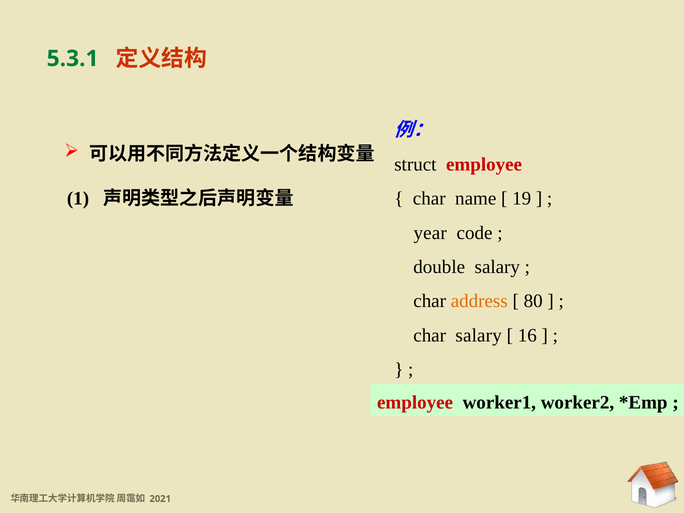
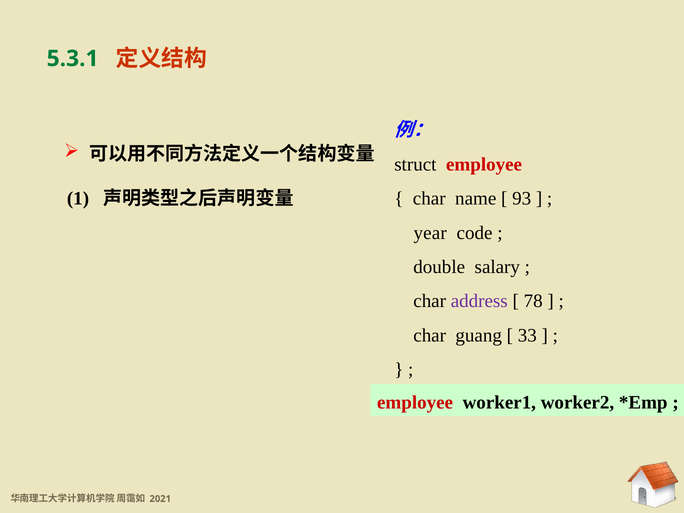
19: 19 -> 93 (522, 199)
address colour: orange -> purple (479, 301)
80: 80 -> 78 (533, 301)
char salary: salary -> guang (479, 335)
16: 16 -> 33 (527, 335)
